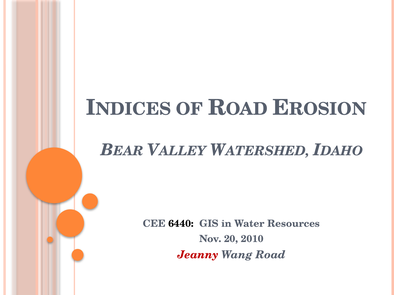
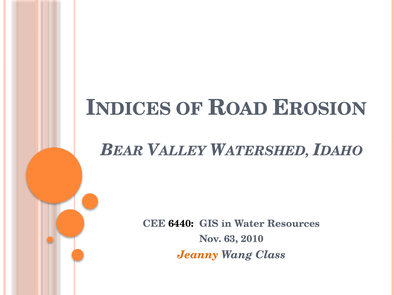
20: 20 -> 63 (231, 239)
Jeanny colour: red -> orange (198, 255)
Road: Road -> Class (271, 255)
